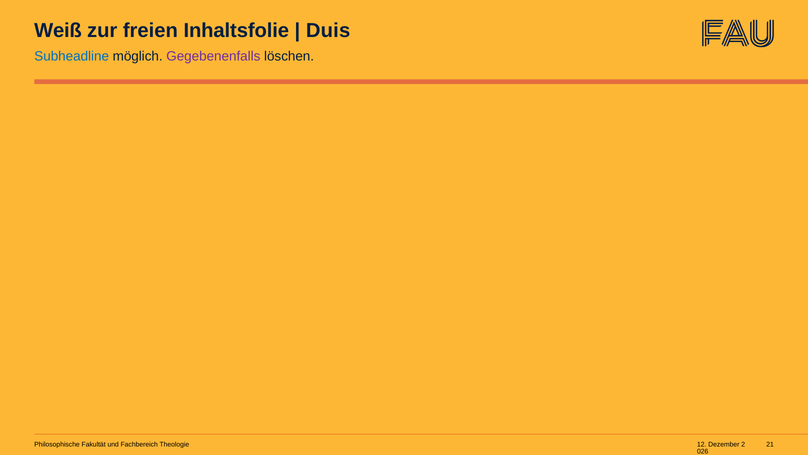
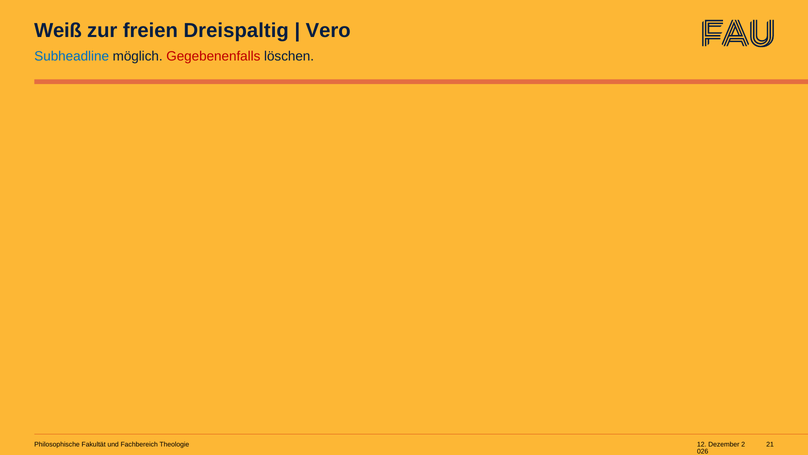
Inhaltsfolie: Inhaltsfolie -> Dreispaltig (236, 31)
Duis: Duis -> Vero (328, 31)
Gegebenenfalls colour: purple -> red (213, 56)
